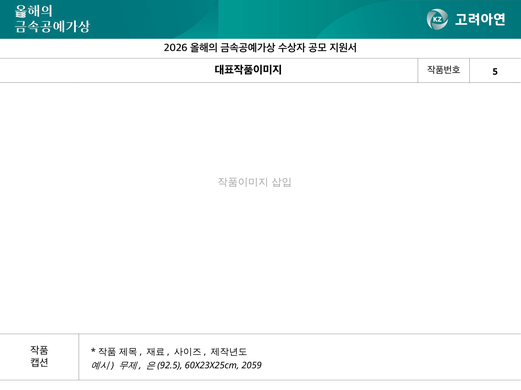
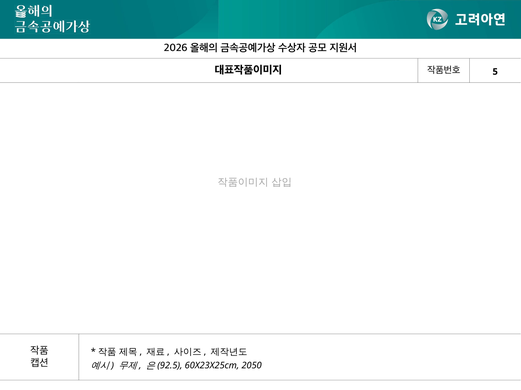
2059: 2059 -> 2050 (252, 366)
